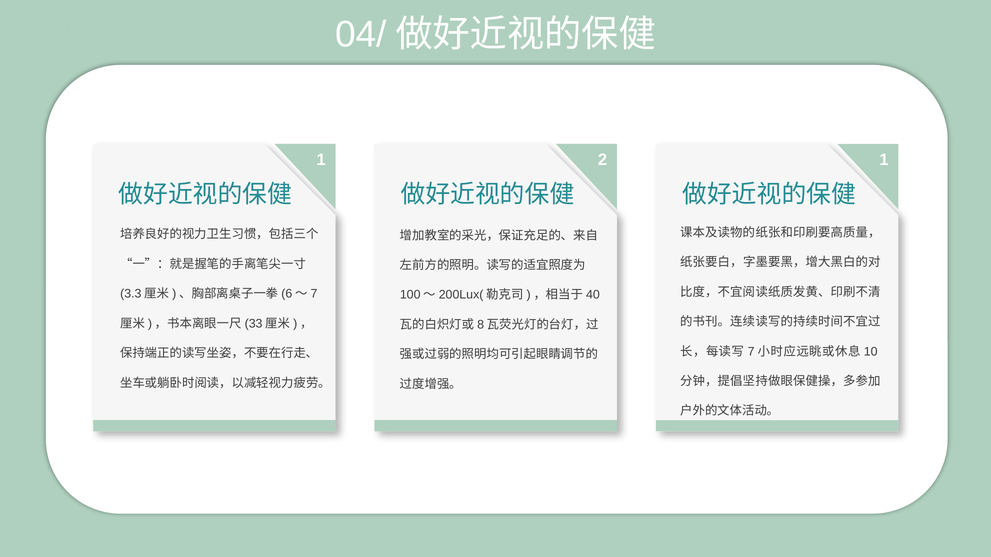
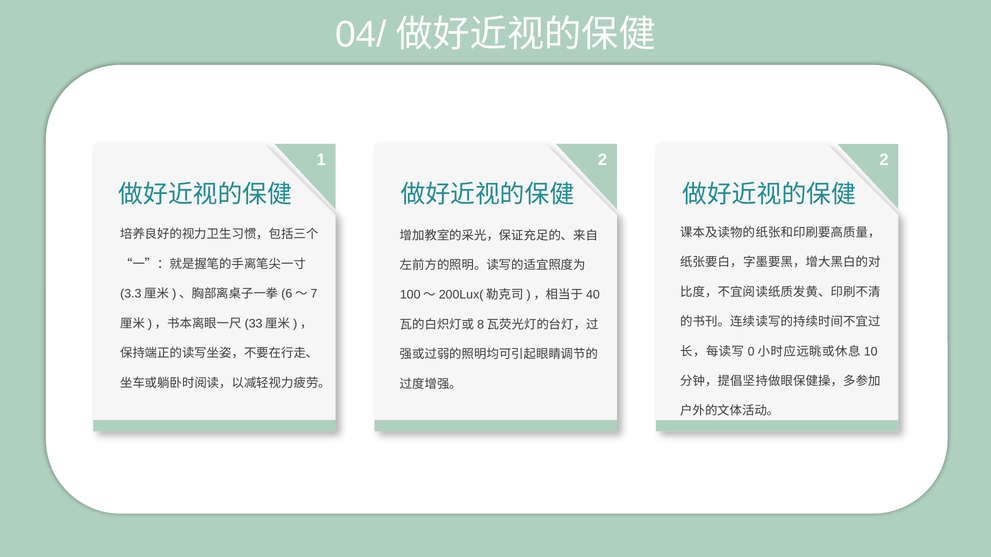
1 1: 1 -> 2 (884, 160)
7: 7 -> 0 (751, 352)
